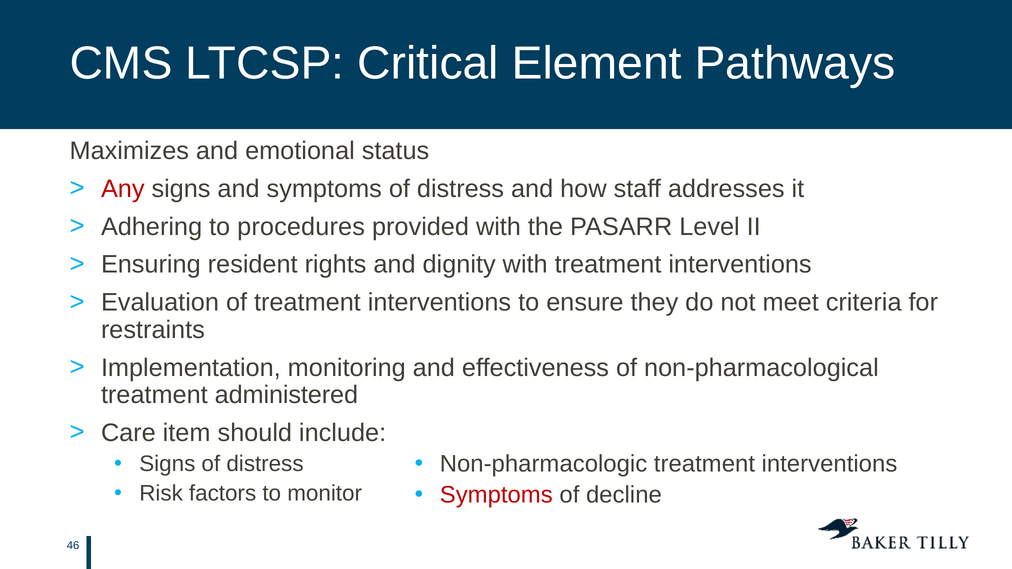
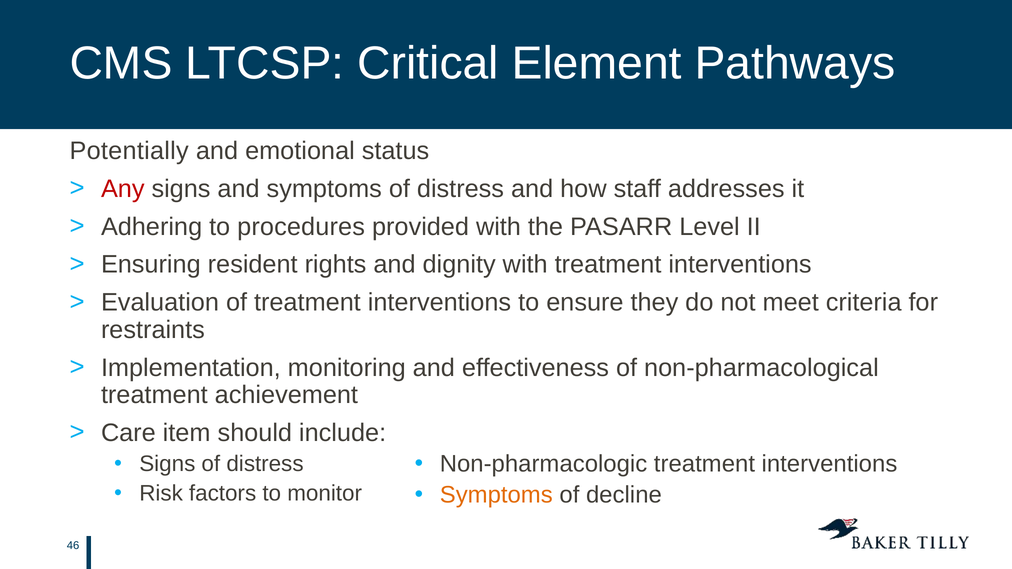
Maximizes: Maximizes -> Potentially (129, 151)
administered: administered -> achievement (286, 395)
Symptoms colour: red -> orange (496, 495)
